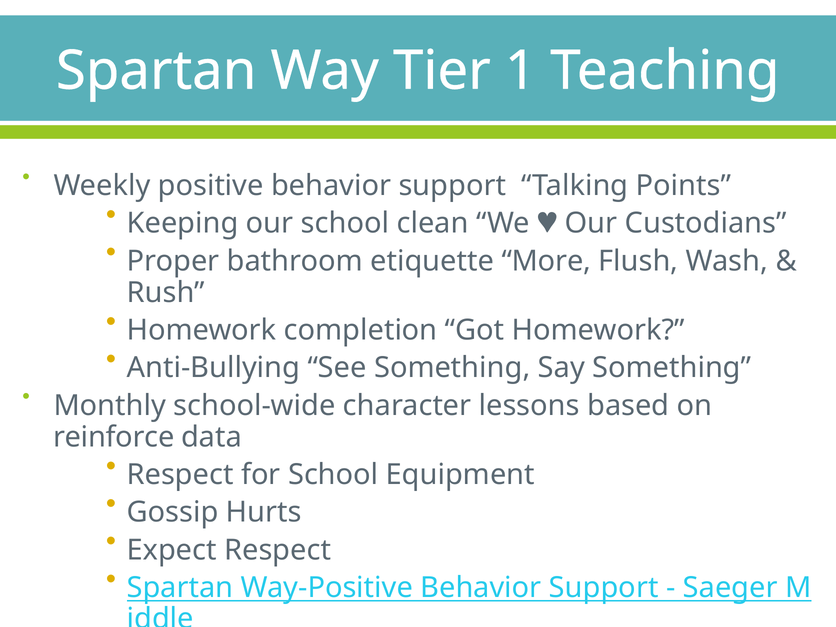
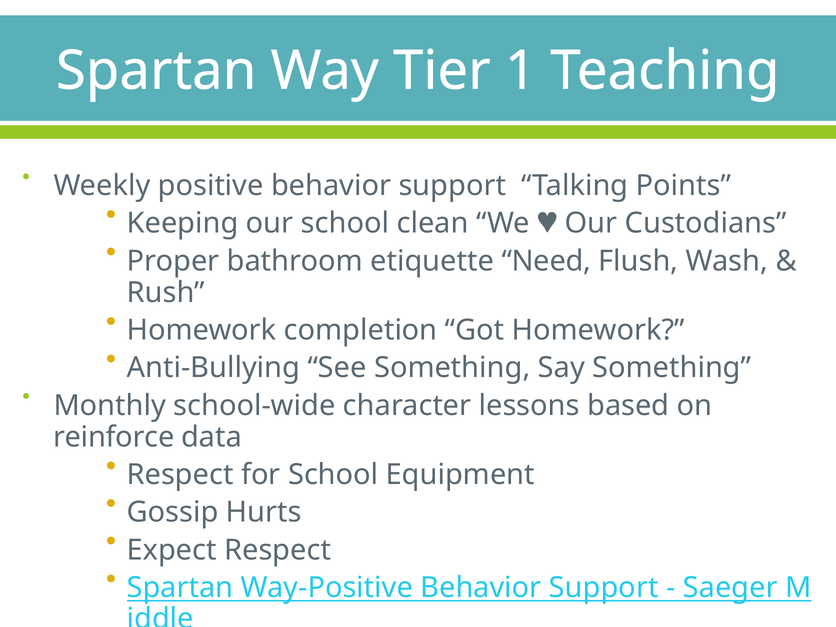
More: More -> Need (546, 261)
